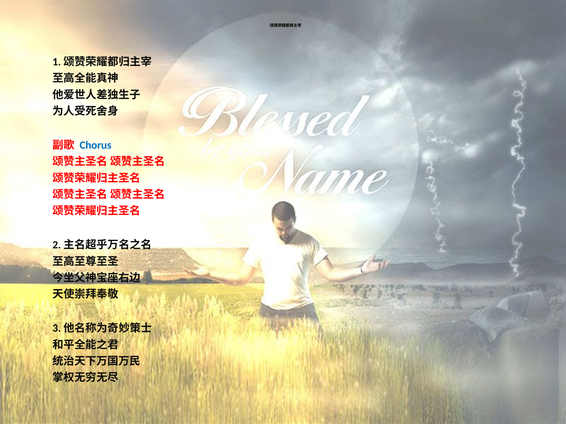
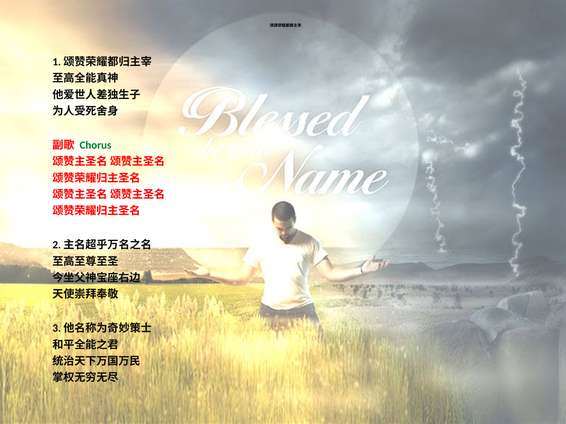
Chorus colour: blue -> green (96, 145)
